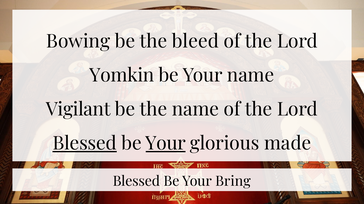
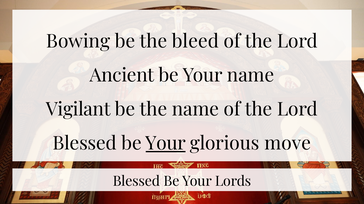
Yomkin: Yomkin -> Ancient (122, 76)
Blessed underline: present -> none (85, 144)
made: made -> move (288, 144)
Bring: Bring -> Lords (233, 182)
